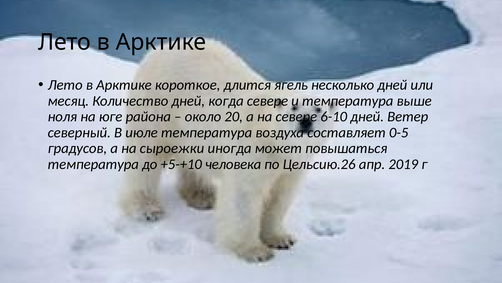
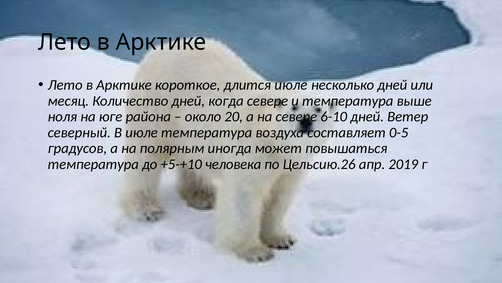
длится ягель: ягель -> июле (291, 85)
сыроежки: сыроежки -> полярным (172, 148)
